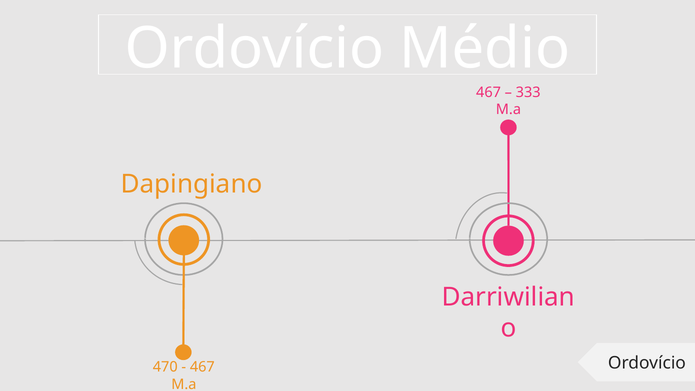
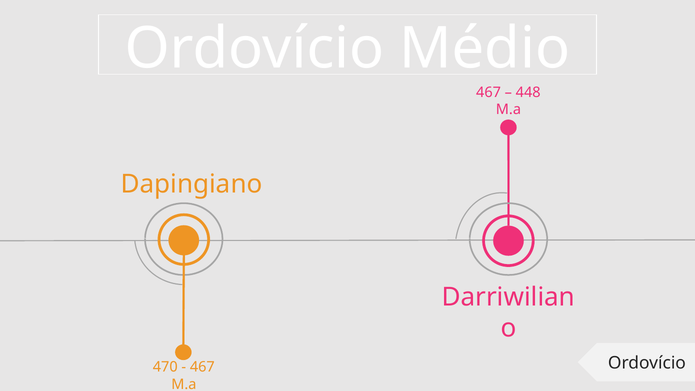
333: 333 -> 448 (528, 92)
